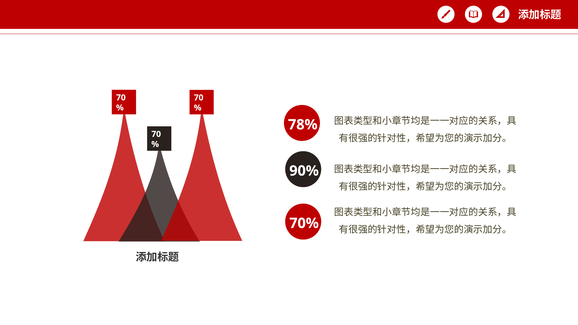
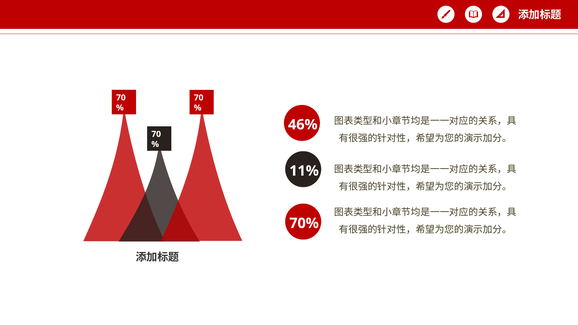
78%: 78% -> 46% (303, 125)
90%: 90% -> 11% (304, 171)
